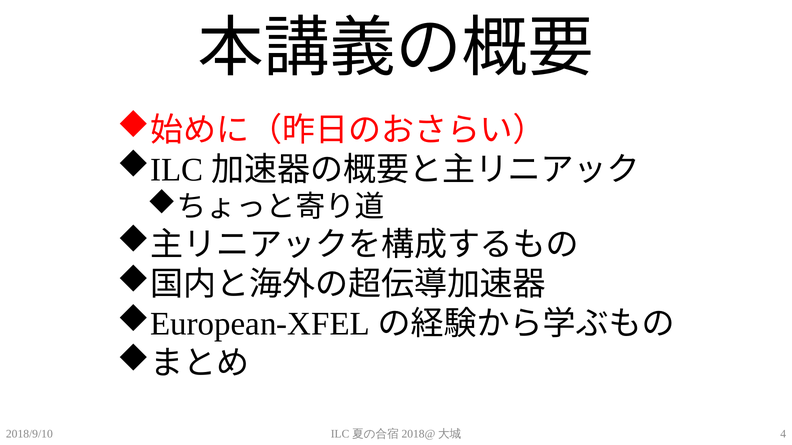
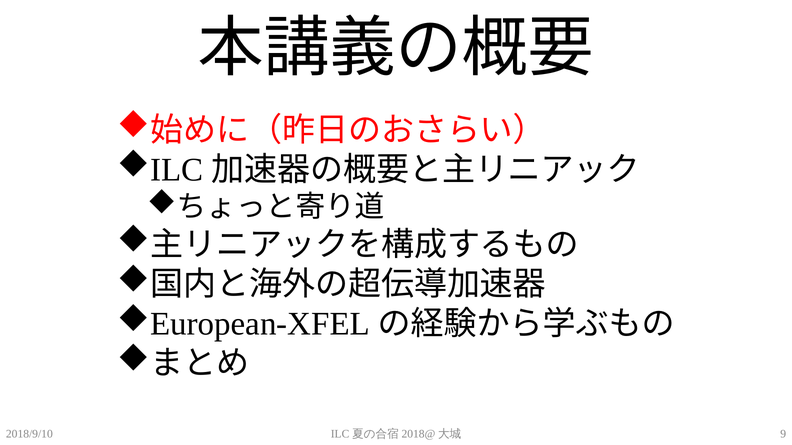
4: 4 -> 9 (783, 434)
